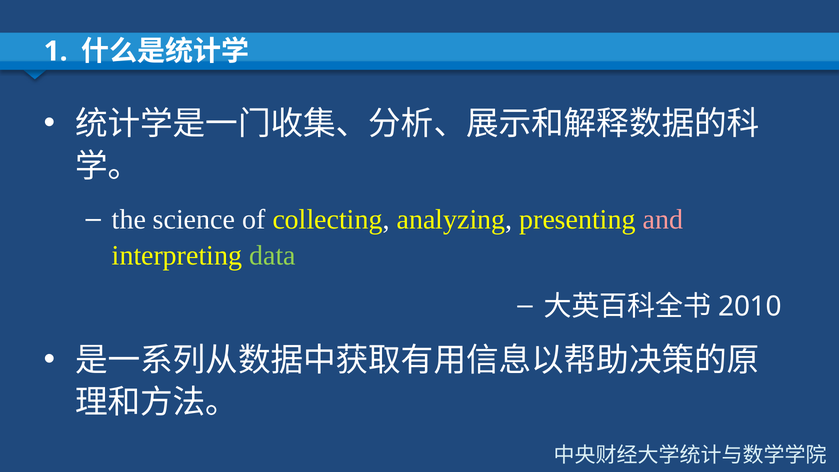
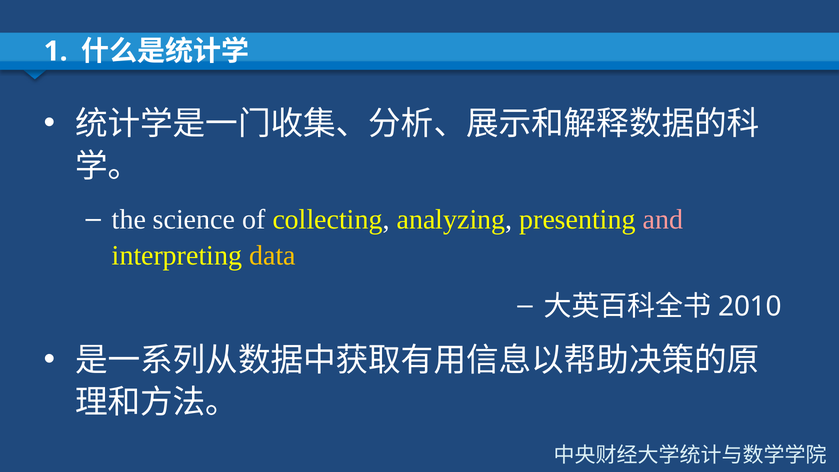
data colour: light green -> yellow (273, 256)
